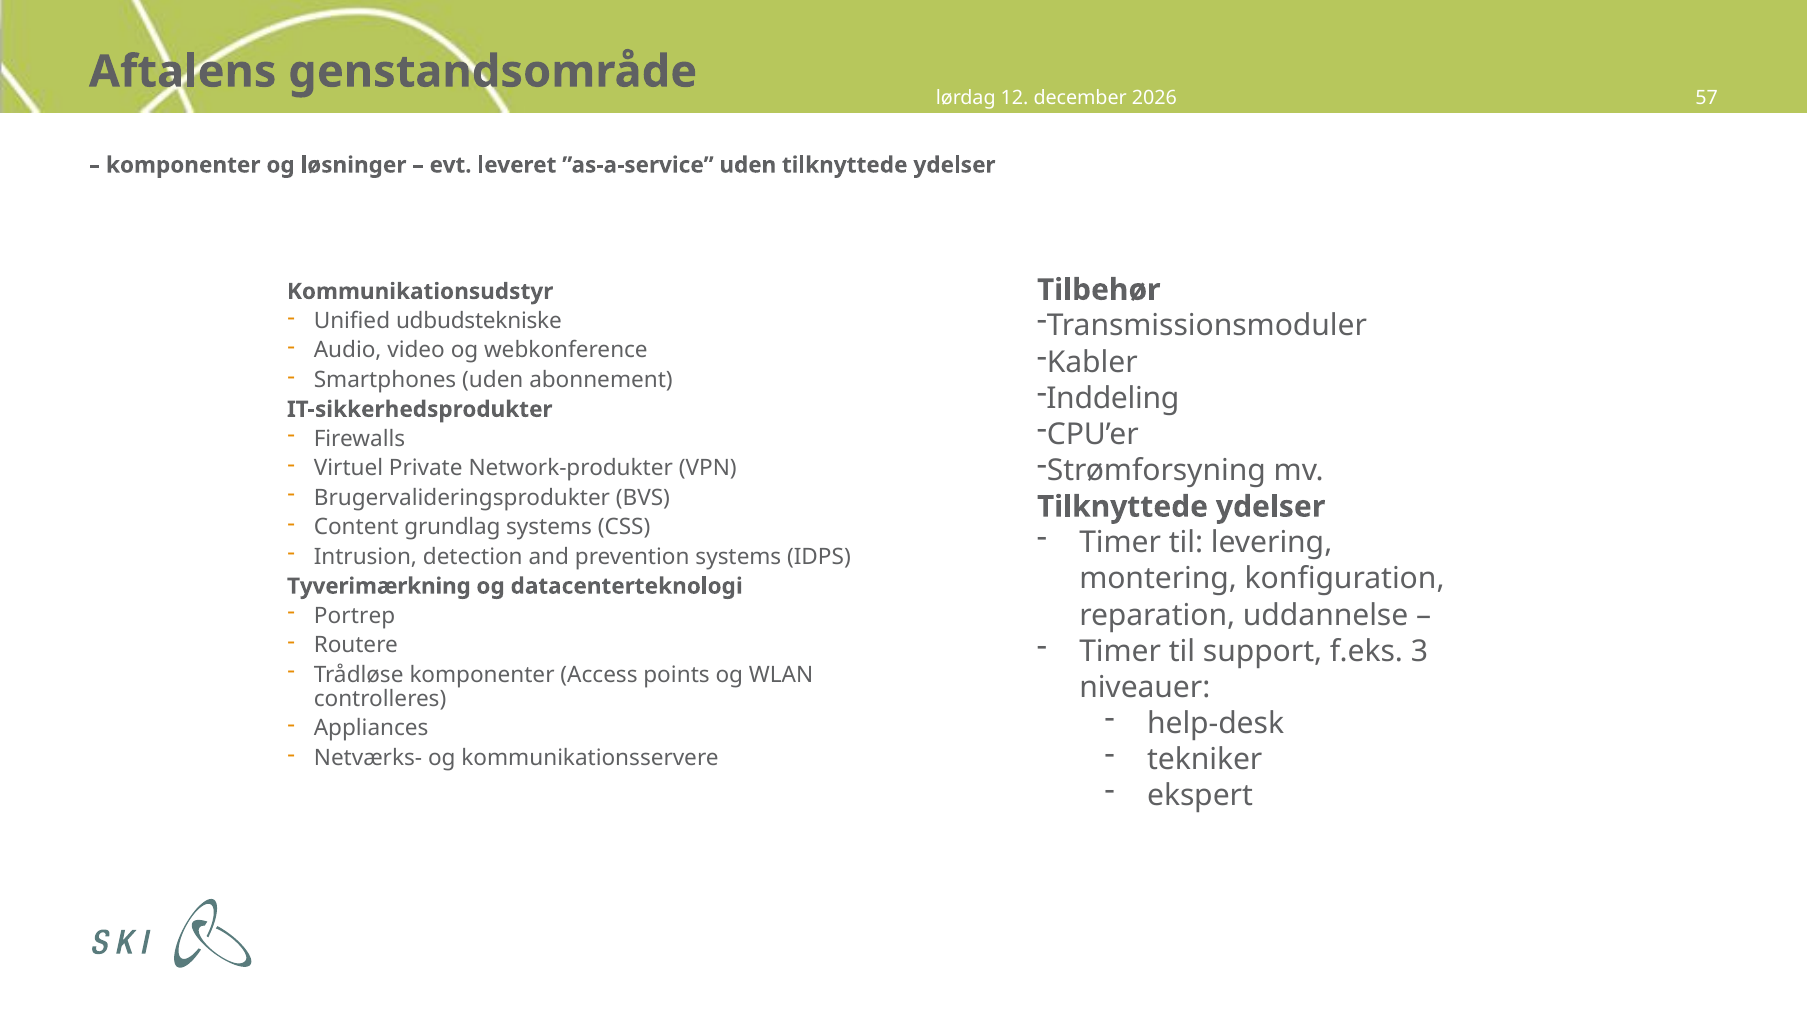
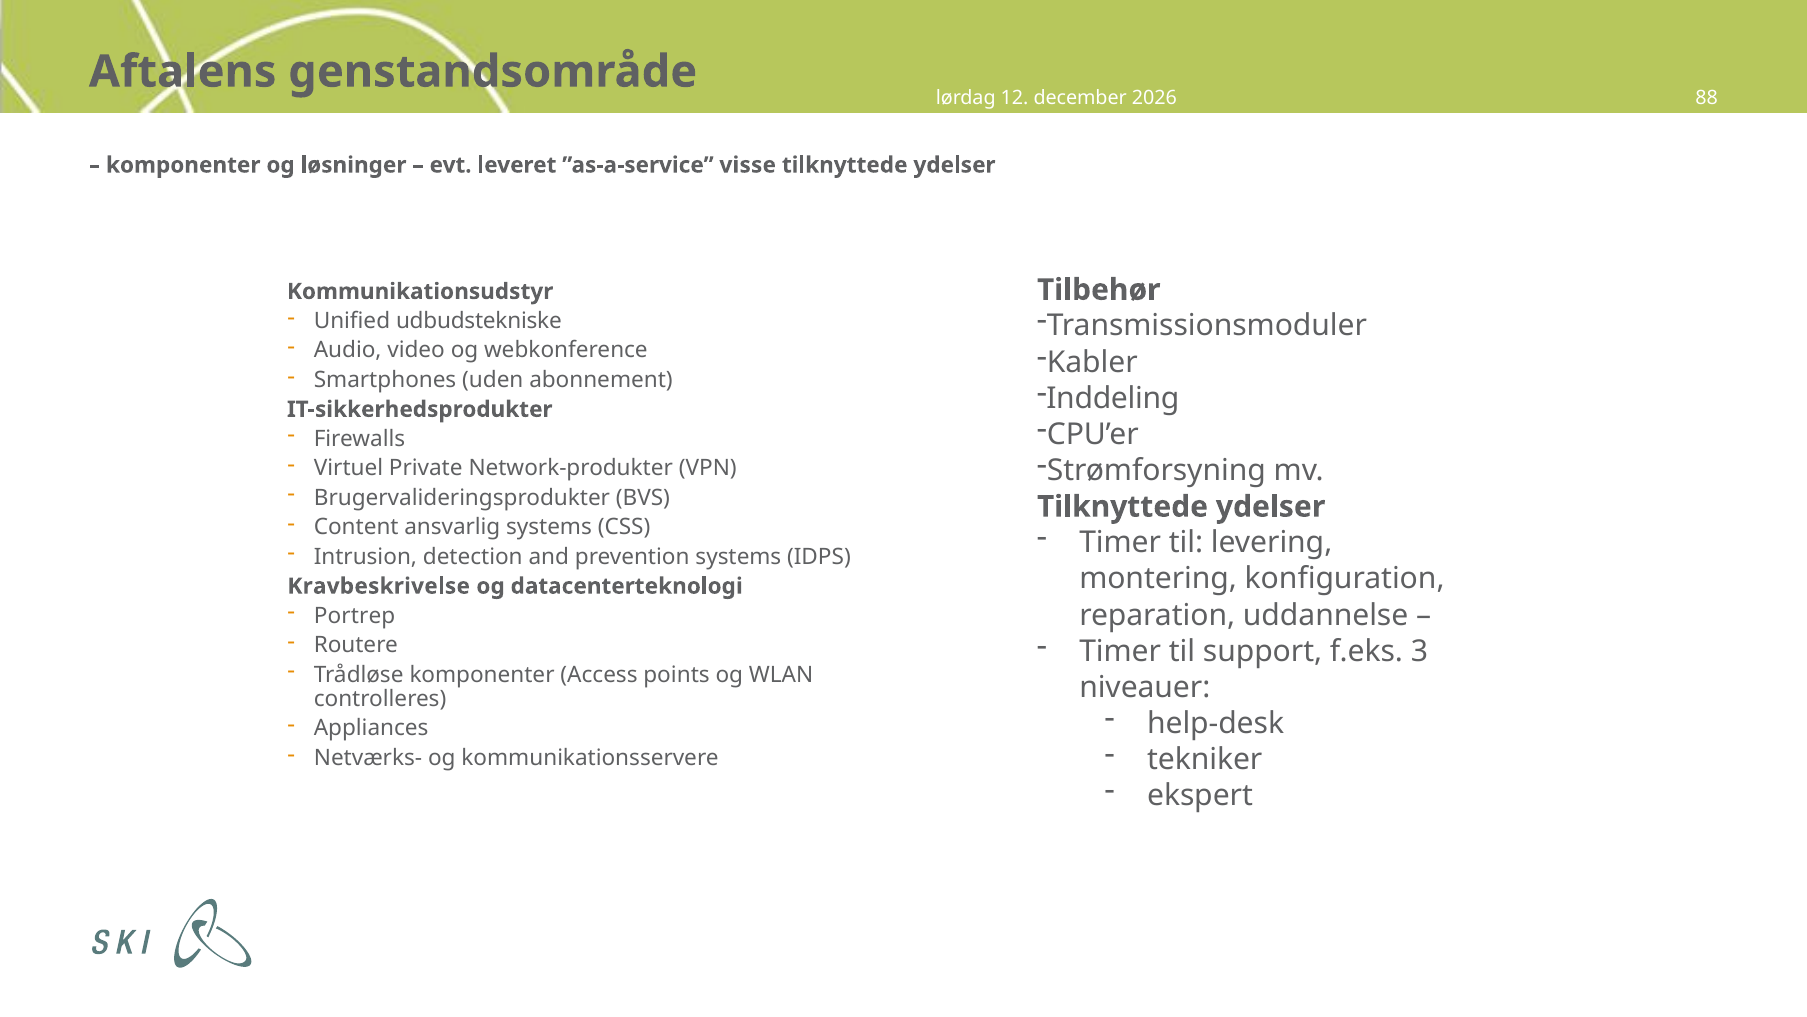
57: 57 -> 88 (1707, 98)
”as-a-service uden: uden -> visse (748, 165)
grundlag: grundlag -> ansvarlig (452, 527)
Tyverimærkning: Tyverimærkning -> Kravbeskrivelse (379, 586)
